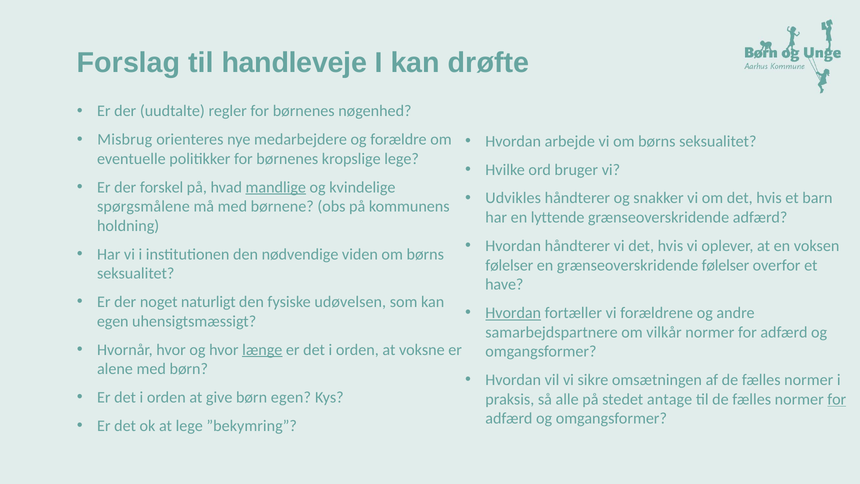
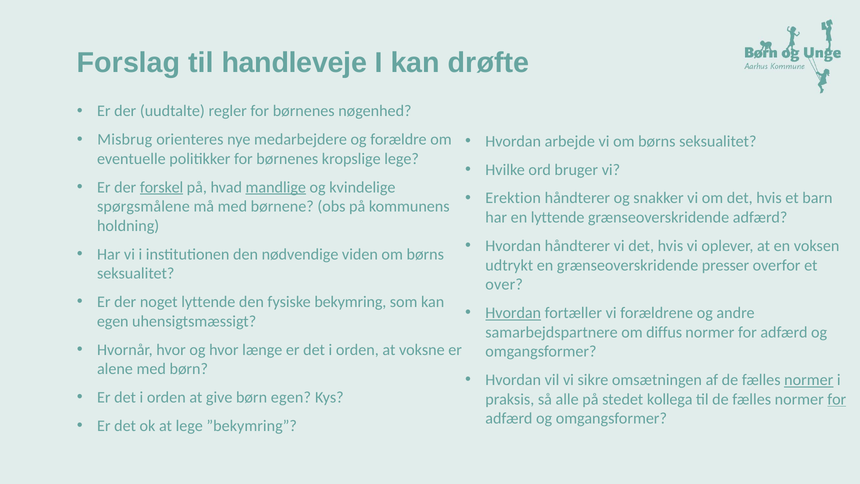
forskel underline: none -> present (162, 187)
Udvikles: Udvikles -> Erektion (513, 198)
følelser: følelser -> udtrykt (509, 265)
grænseoverskridende følelser: følelser -> presser (726, 265)
have: have -> over (504, 284)
noget naturligt: naturligt -> lyttende (208, 302)
udøvelsen: udøvelsen -> bekymring (350, 302)
vilkår: vilkår -> diffus (664, 332)
længe underline: present -> none (262, 350)
normer underline: none -> present (809, 380)
antage: antage -> kollega (670, 399)
